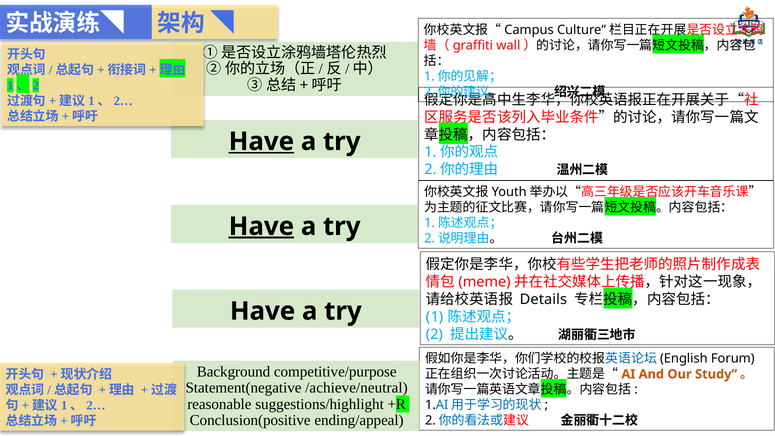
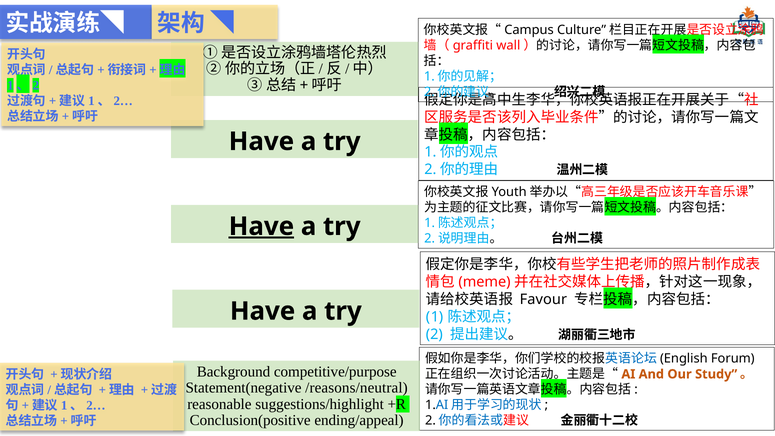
Have underline: present -> none (261, 141)
Details: Details -> Favour (543, 299)
/achieve/neutral: /achieve/neutral -> /reasons/neutral (356, 388)
